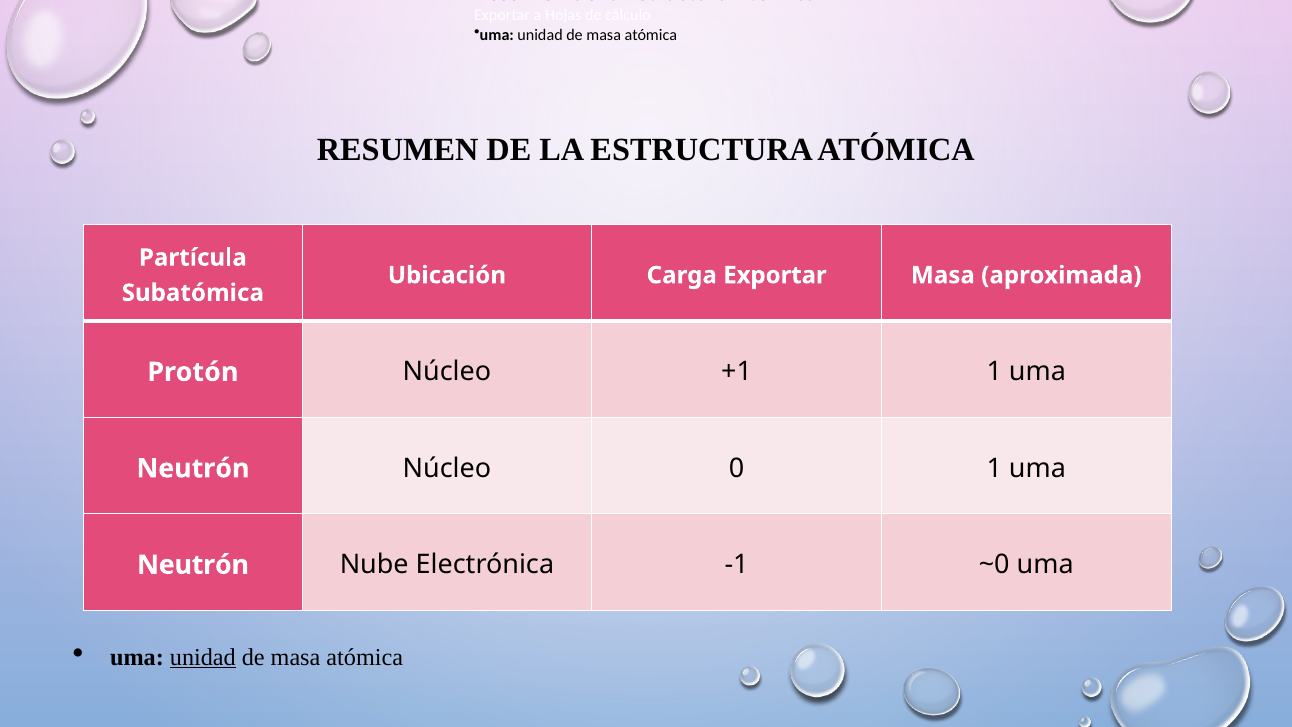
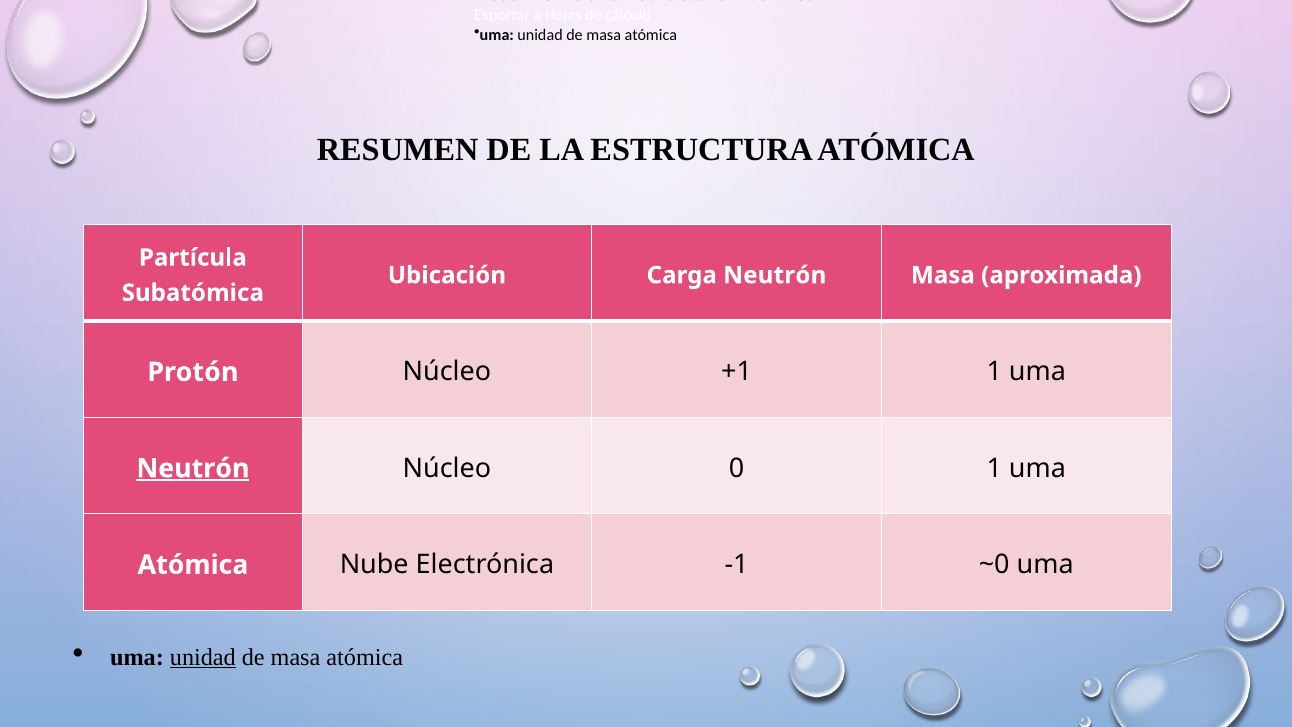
Carga Exportar: Exportar -> Neutrón (775, 275)
Neutrón underline: none -> present (193, 468)
Neutrón: Neutrón -> Atómica (193, 565)
